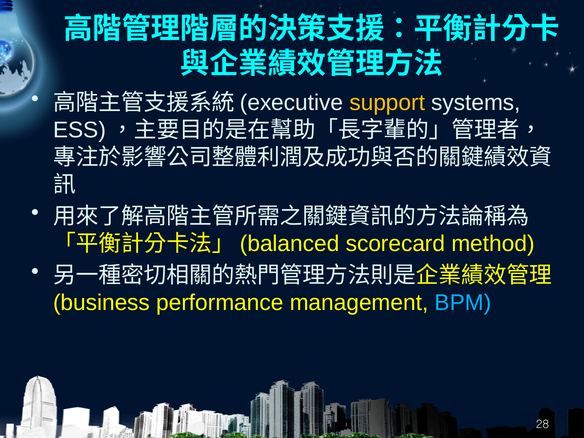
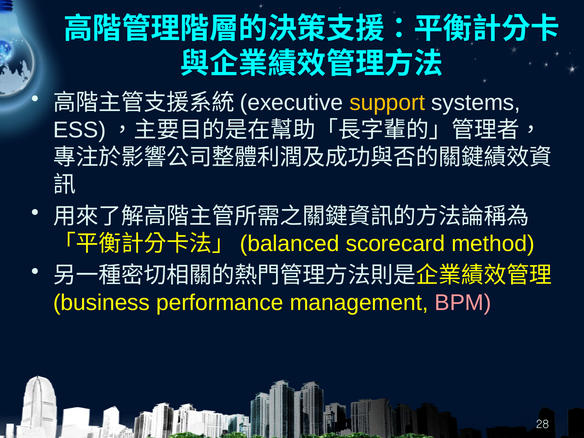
BPM colour: light blue -> pink (463, 303)
